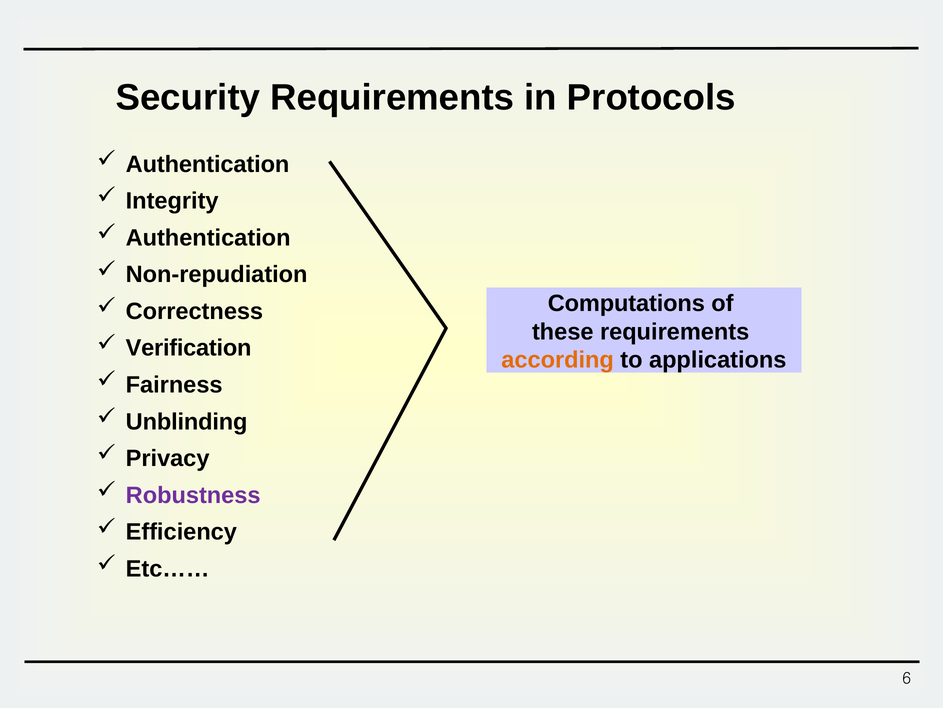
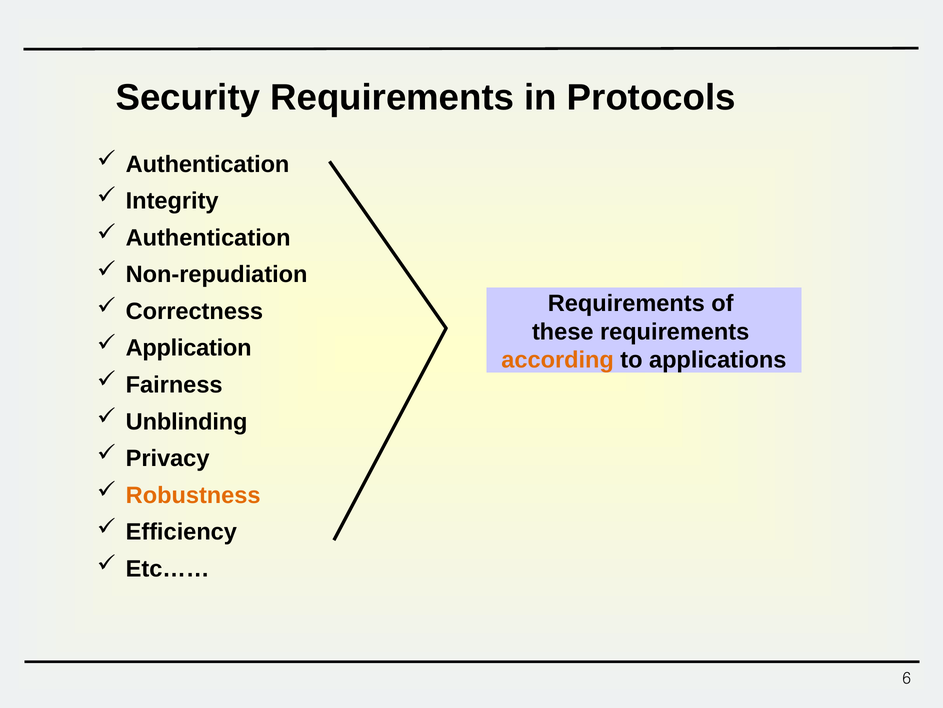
Computations: Computations -> Requirements (626, 303)
Verification: Verification -> Application (189, 348)
Robustness colour: purple -> orange (193, 495)
